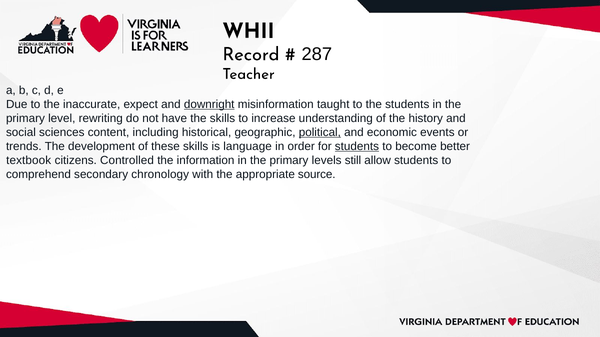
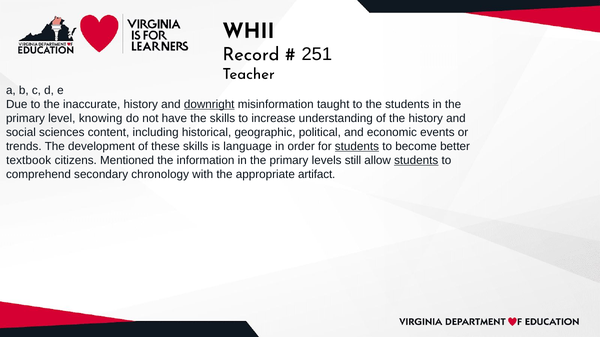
287: 287 -> 251 (317, 54)
inaccurate expect: expect -> history (141, 104)
rewriting: rewriting -> knowing (101, 118)
political underline: present -> none (320, 132)
Controlled: Controlled -> Mentioned (127, 160)
students underline: none -> present (416, 160)
source: source -> artifact (317, 174)
